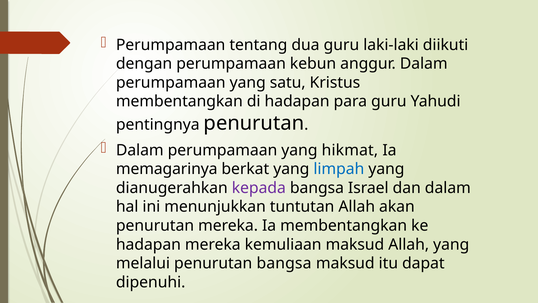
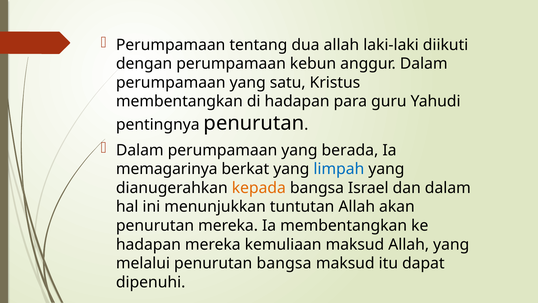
dua guru: guru -> allah (341, 45)
hikmat: hikmat -> berada (350, 150)
kepada colour: purple -> orange (259, 188)
